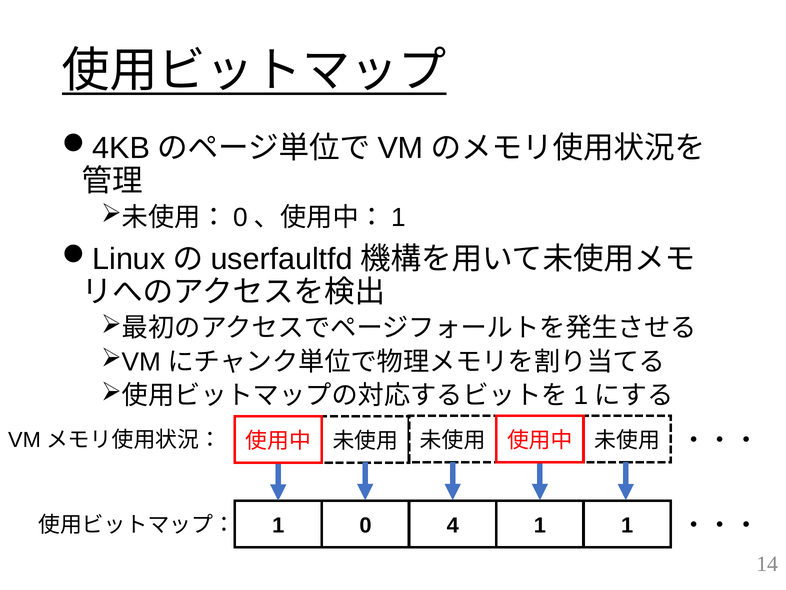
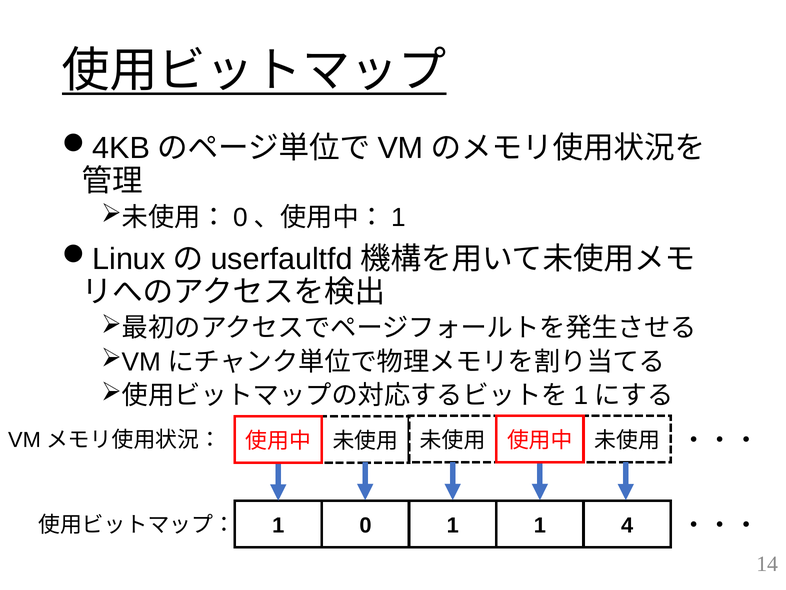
0 4: 4 -> 1 (453, 525)
1 1: 1 -> 4 (627, 525)
